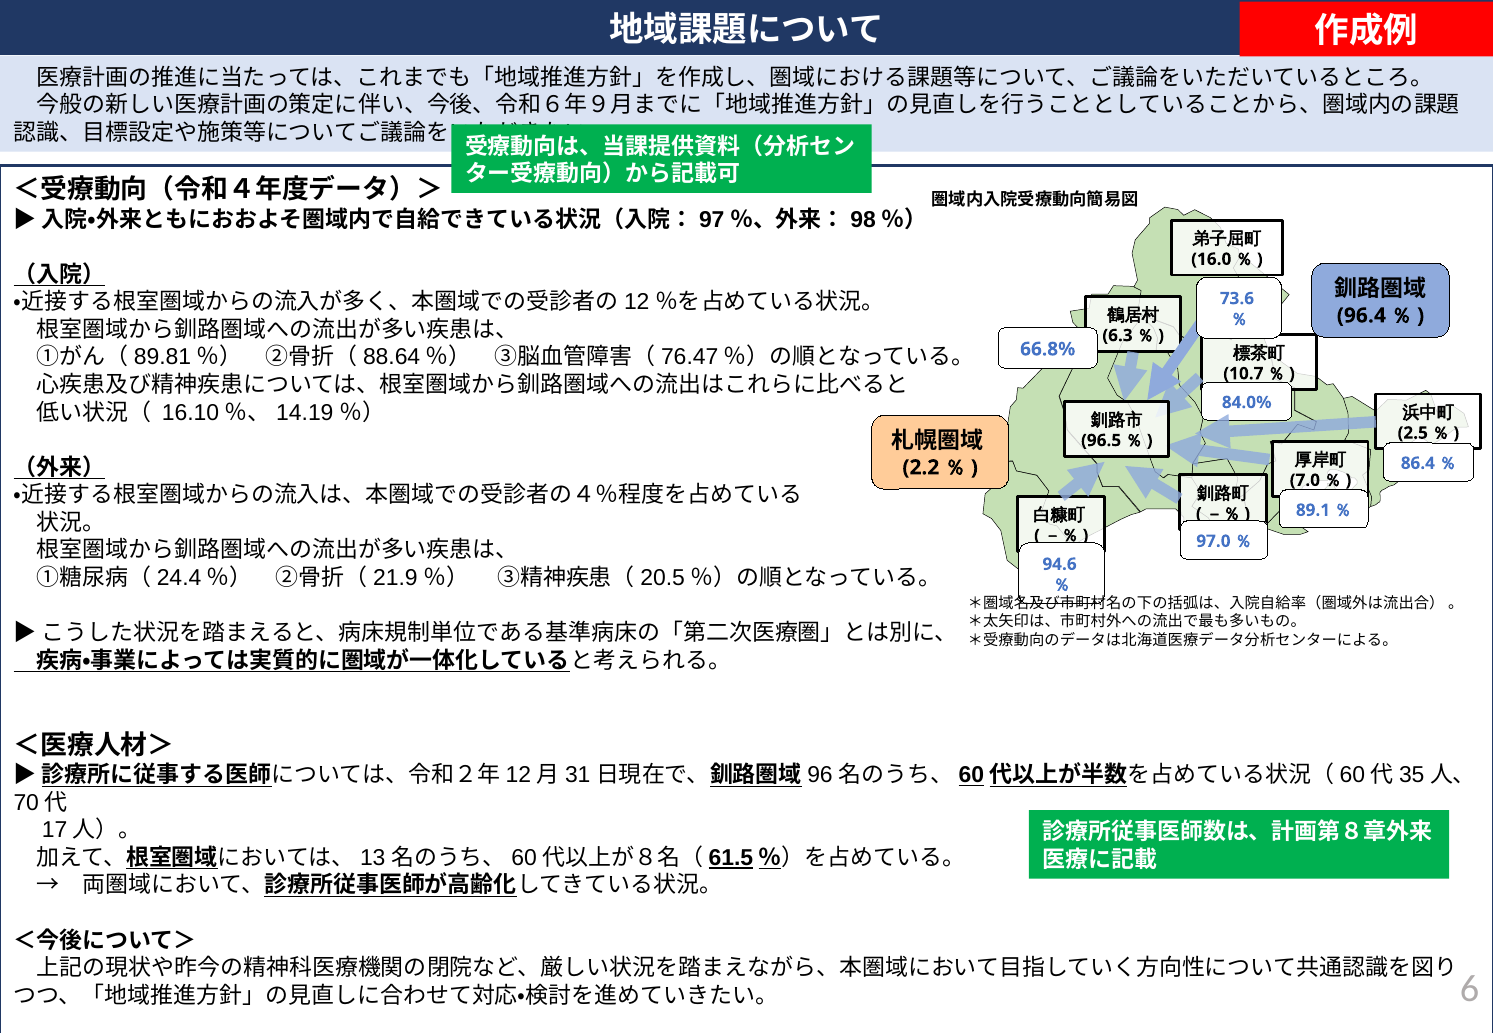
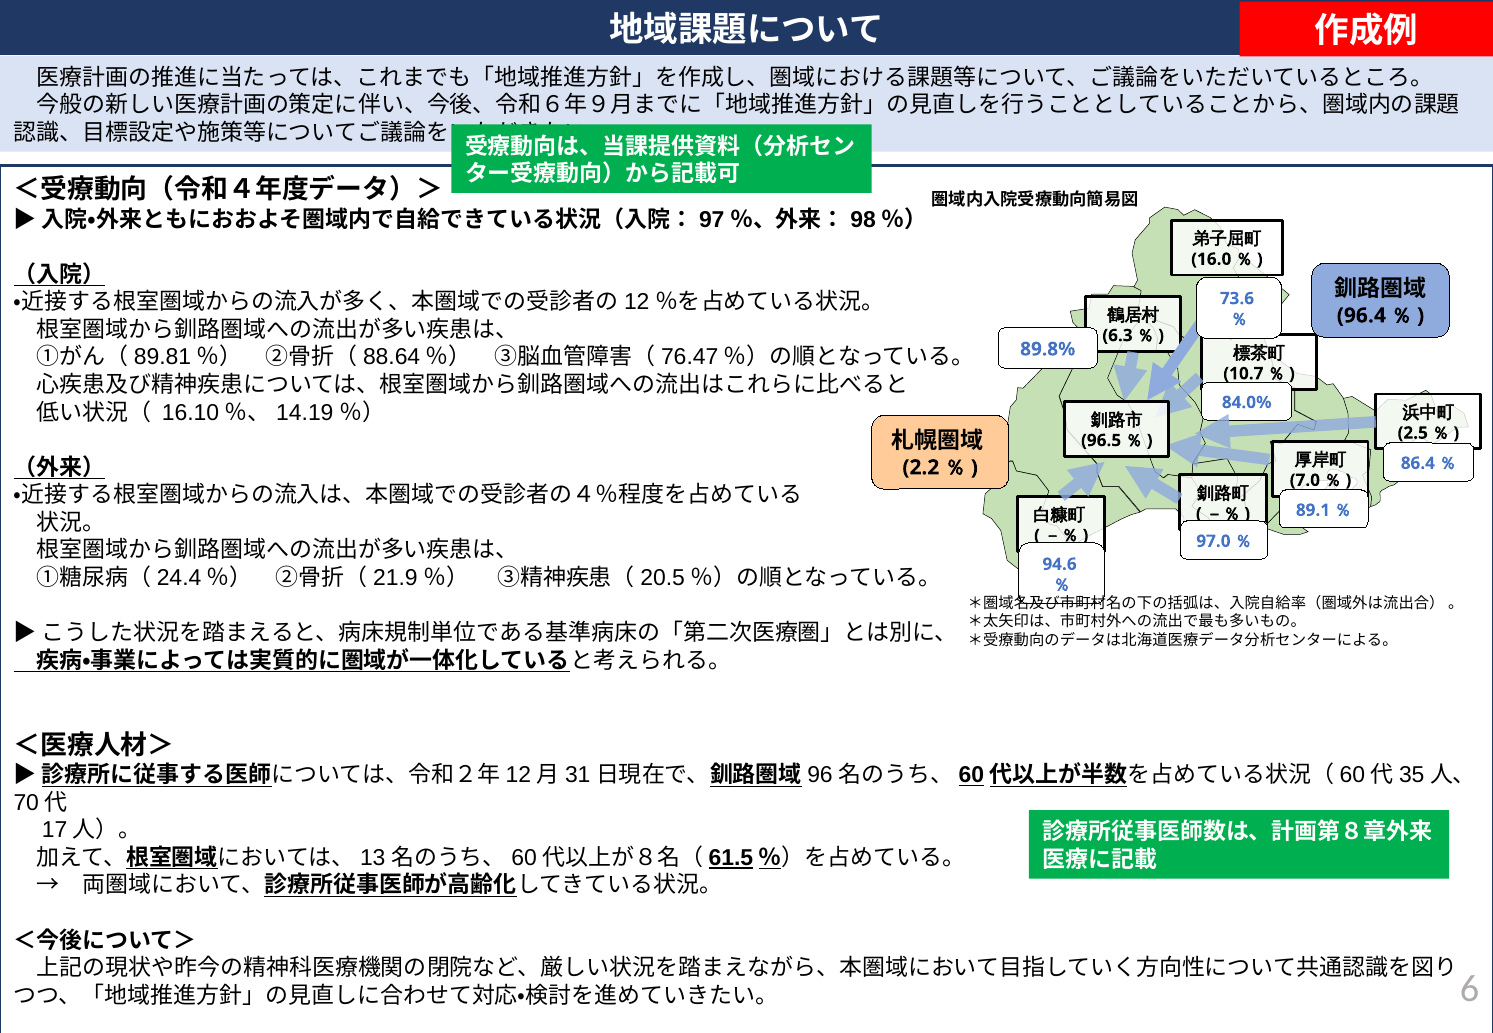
66.8%: 66.8% -> 89.8% (1048, 349)
